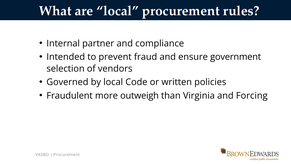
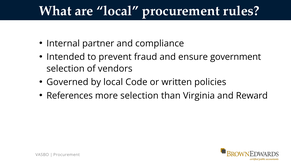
Fraudulent: Fraudulent -> References (70, 95)
more outweigh: outweigh -> selection (139, 95)
Forcing: Forcing -> Reward (252, 95)
